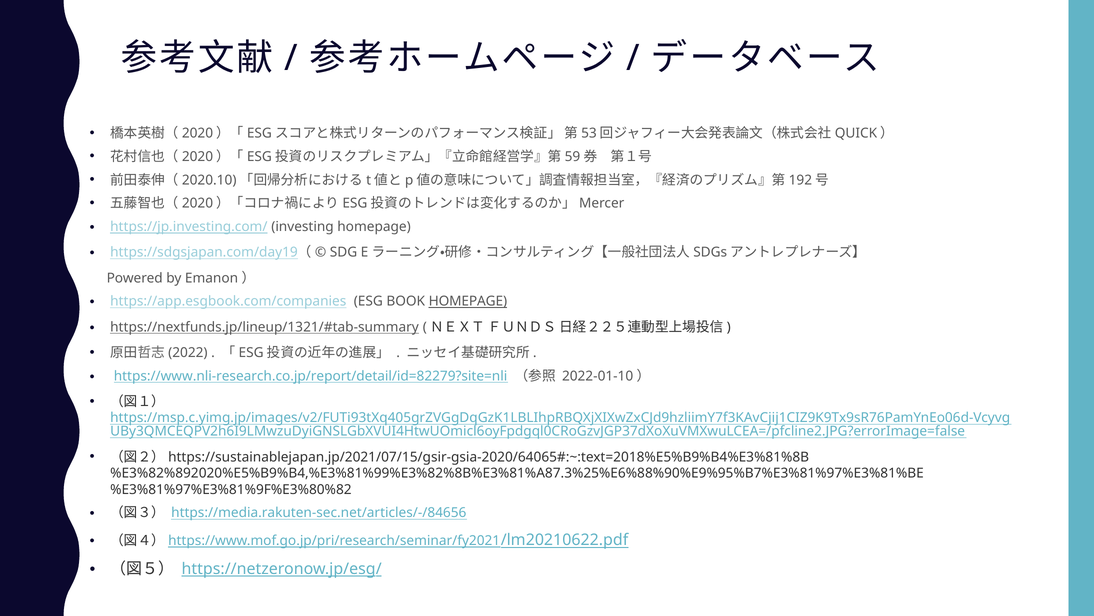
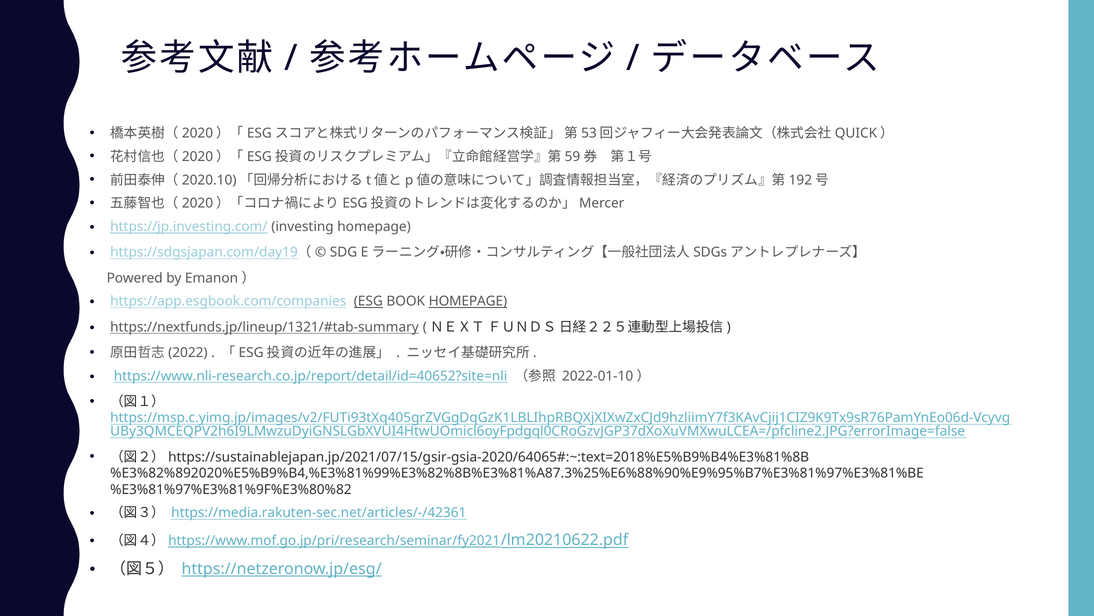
ESG underline: none -> present (368, 301)
https://www.nli-research.co.jp/report/detail/id=82279?site=nli: https://www.nli-research.co.jp/report/detail/id=82279?site=nli -> https://www.nli-research.co.jp/report/detail/id=40652?site=nli (311, 376)
https://media.rakuten-sec.net/articles/-/84656: https://media.rakuten-sec.net/articles/-/84656 -> https://media.rakuten-sec.net/articles/-/42361 (319, 512)
